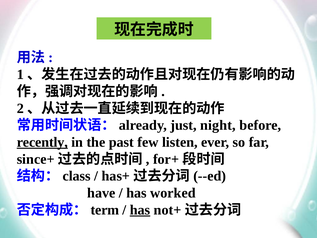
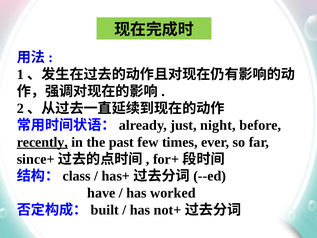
listen: listen -> times (180, 142)
term: term -> built (105, 210)
has underline: present -> none (140, 210)
